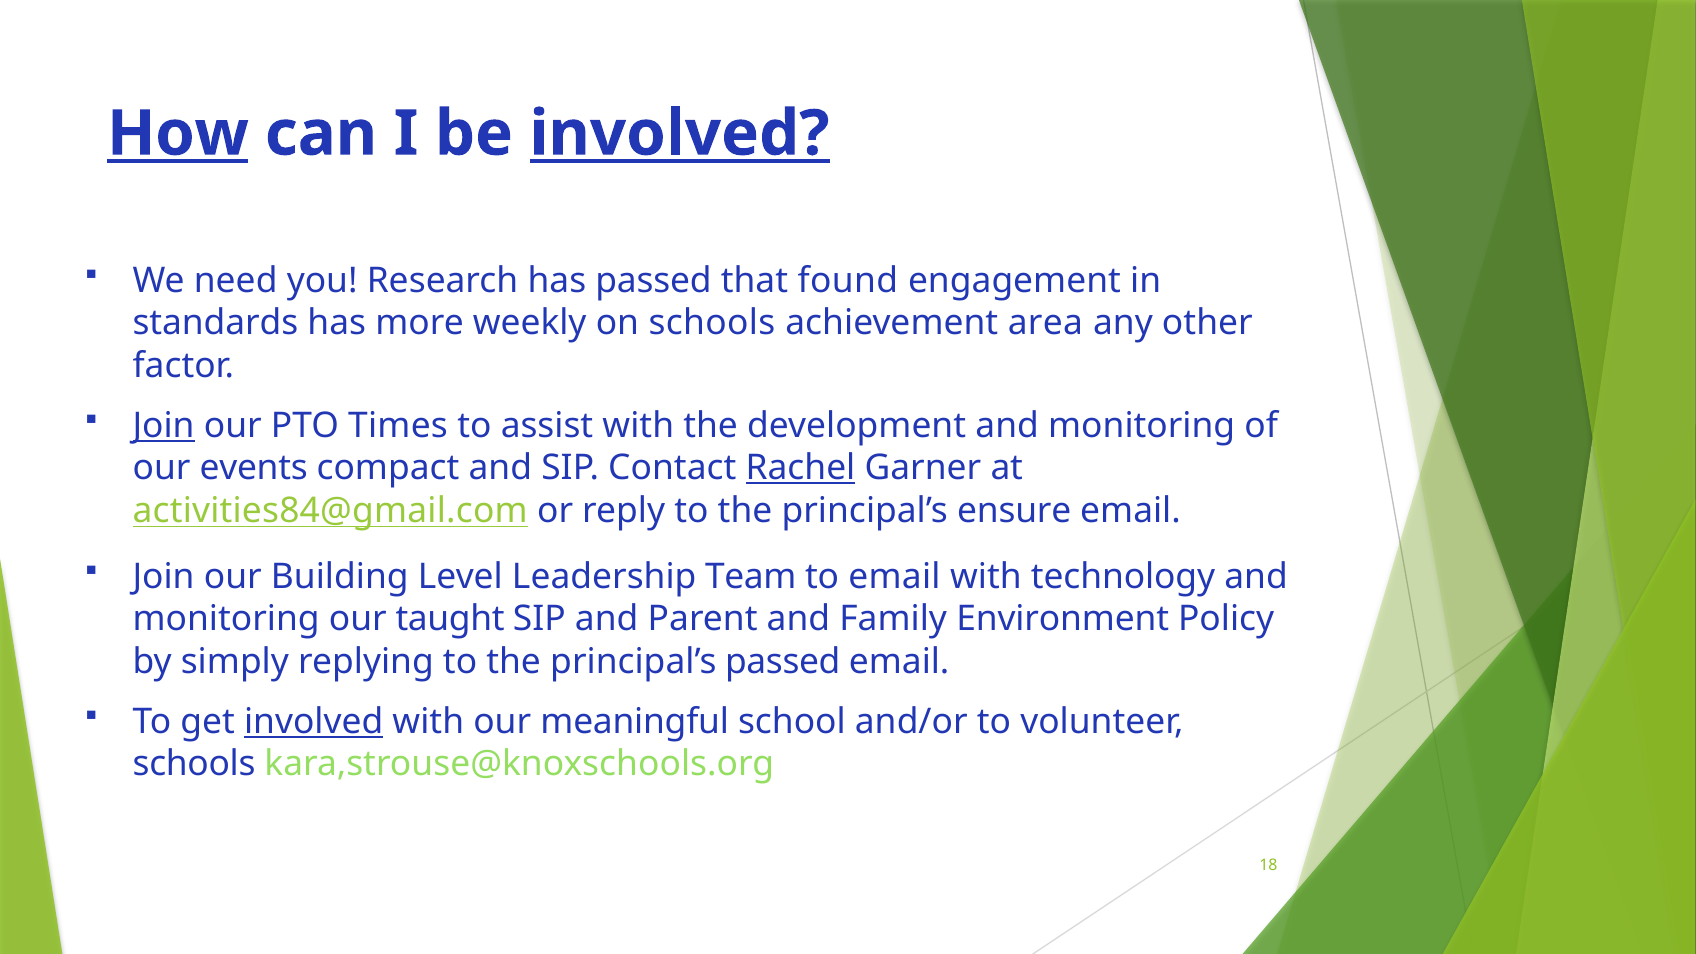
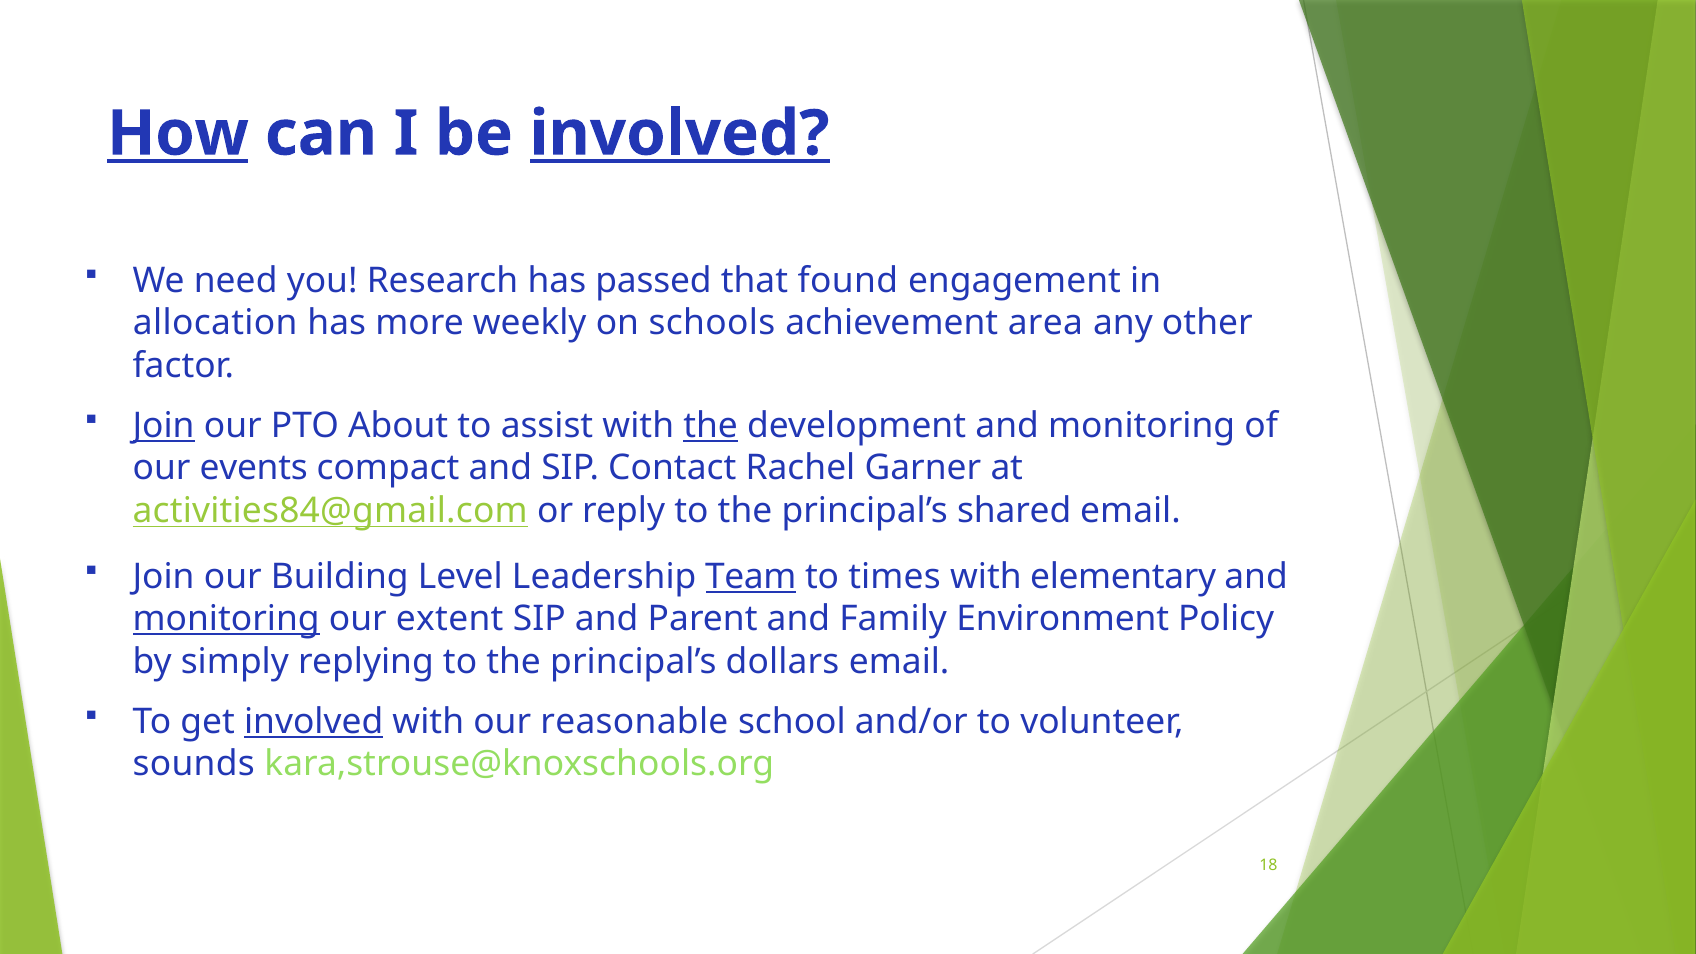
standards: standards -> allocation (215, 323)
Times: Times -> About (398, 426)
the underline: none -> present (711, 426)
Rachel underline: present -> none (800, 468)
ensure: ensure -> shared (1014, 510)
Team underline: none -> present (751, 577)
to email: email -> times (895, 577)
technology: technology -> elementary (1123, 577)
monitoring underline: none -> present (226, 619)
taught: taught -> extent (450, 619)
principal’s passed: passed -> dollars (783, 661)
meaningful: meaningful -> reasonable (634, 722)
schools: schools -> sounds (194, 764)
